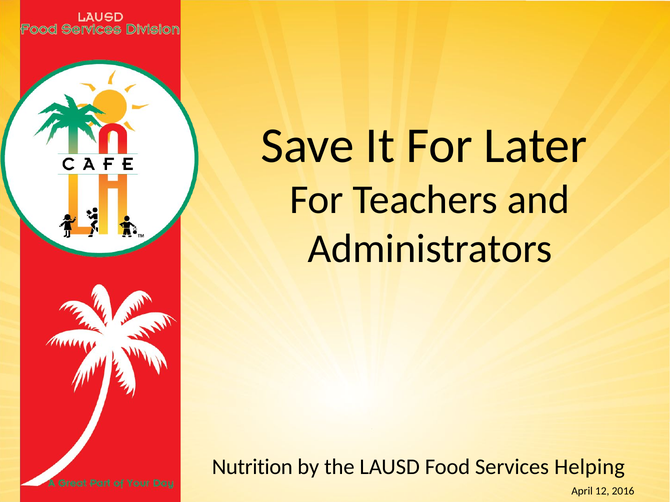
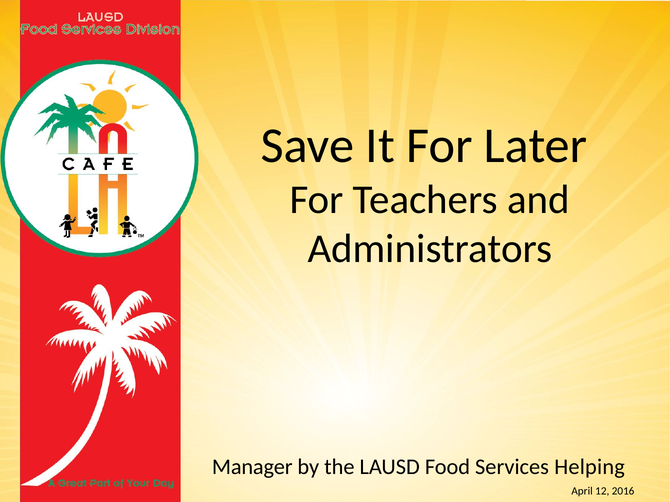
Nutrition: Nutrition -> Manager (252, 467)
